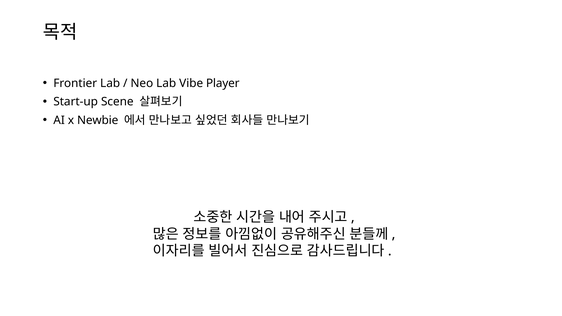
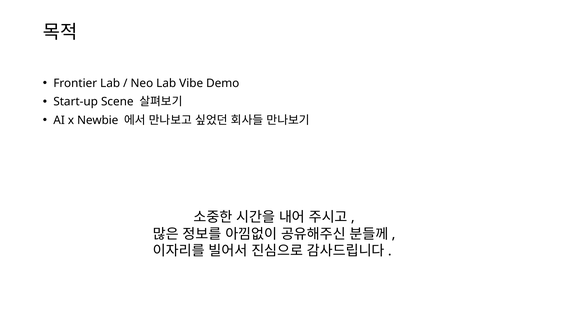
Player: Player -> Demo (223, 83)
